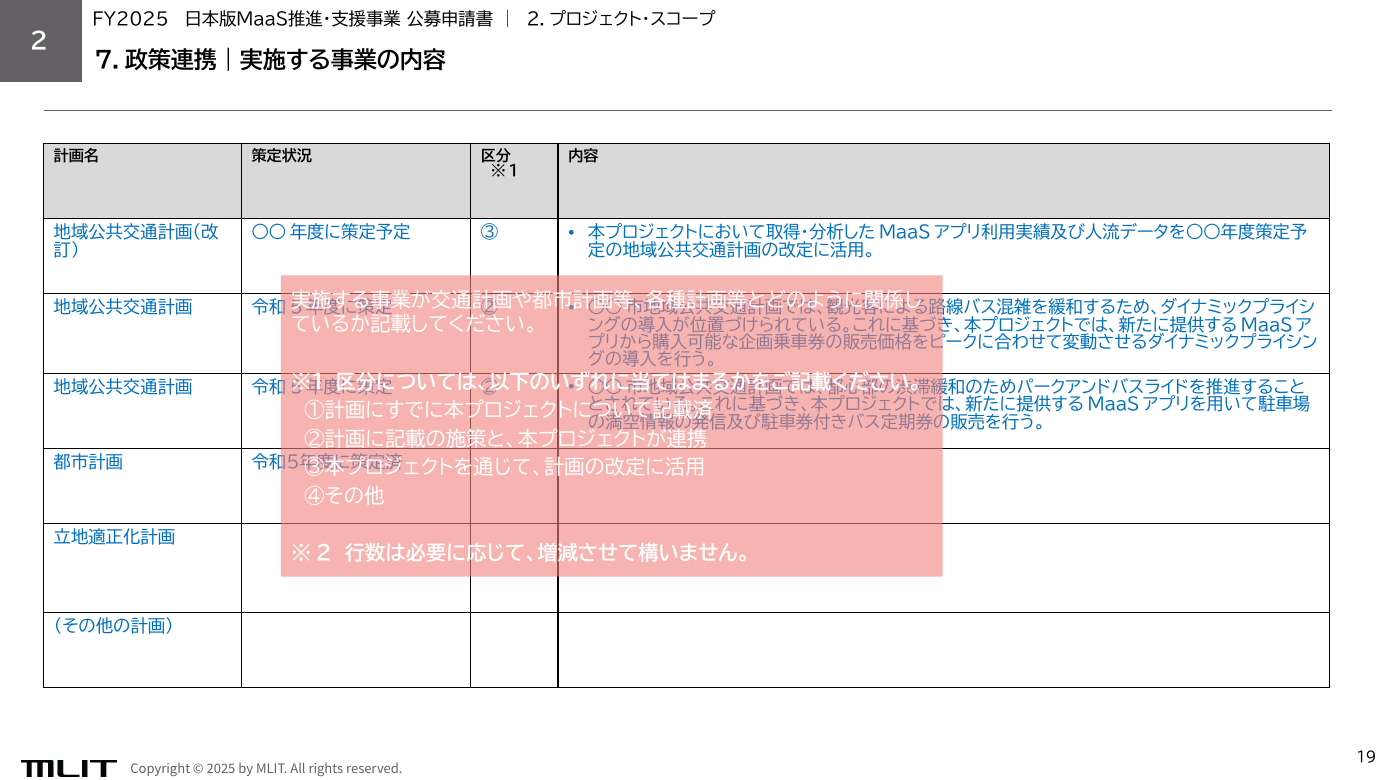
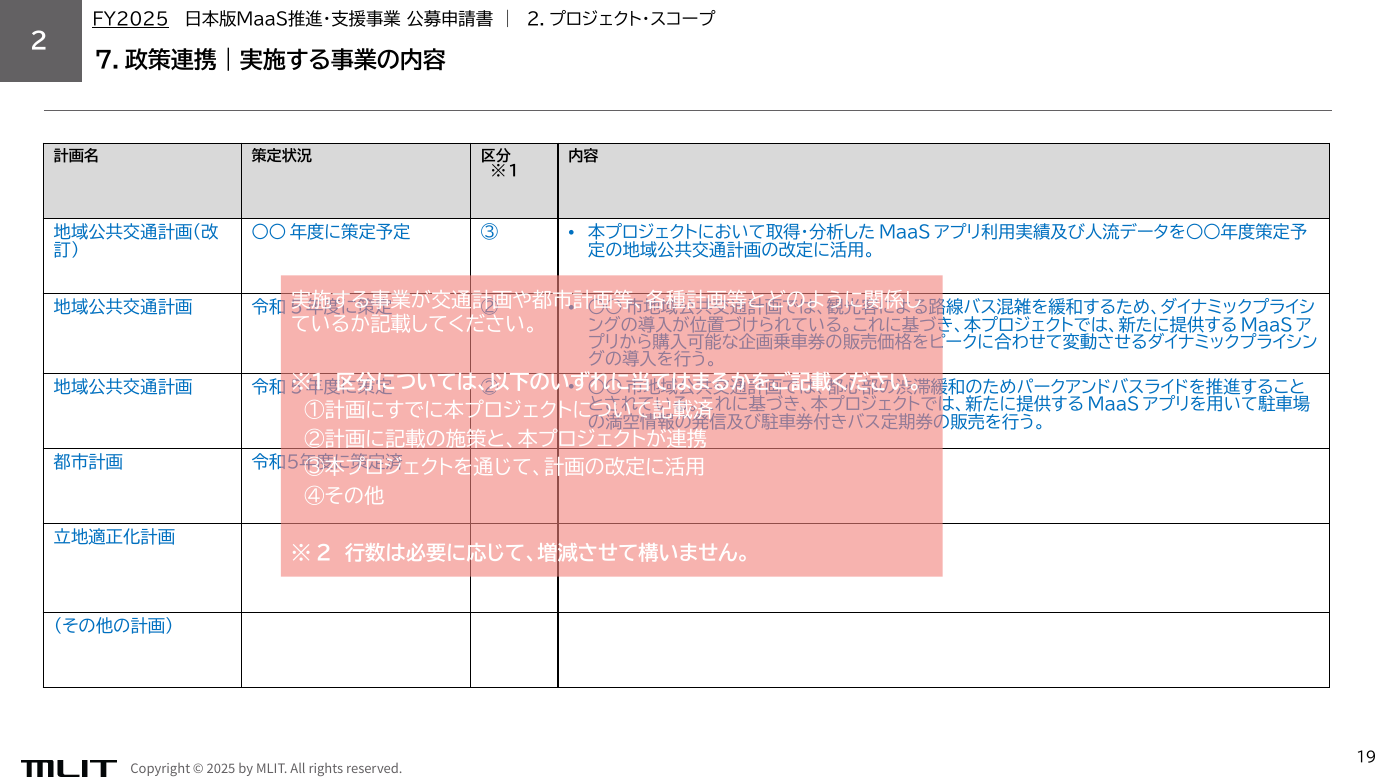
FY2025 underline: none -> present (130, 20)
